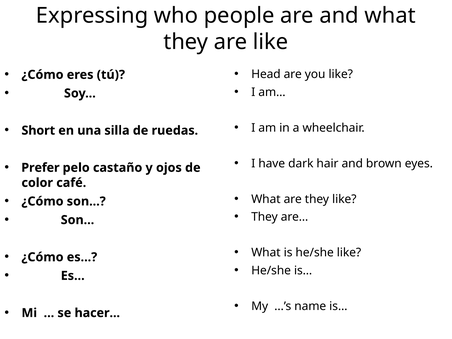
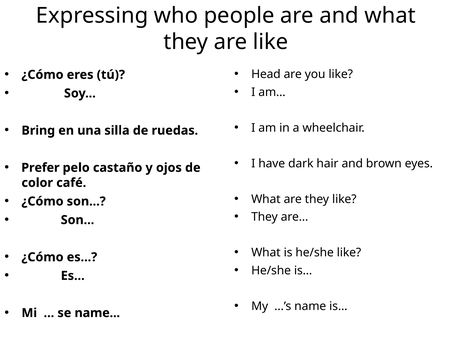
Short: Short -> Bring (38, 130)
se hacer: hacer -> name (97, 313)
